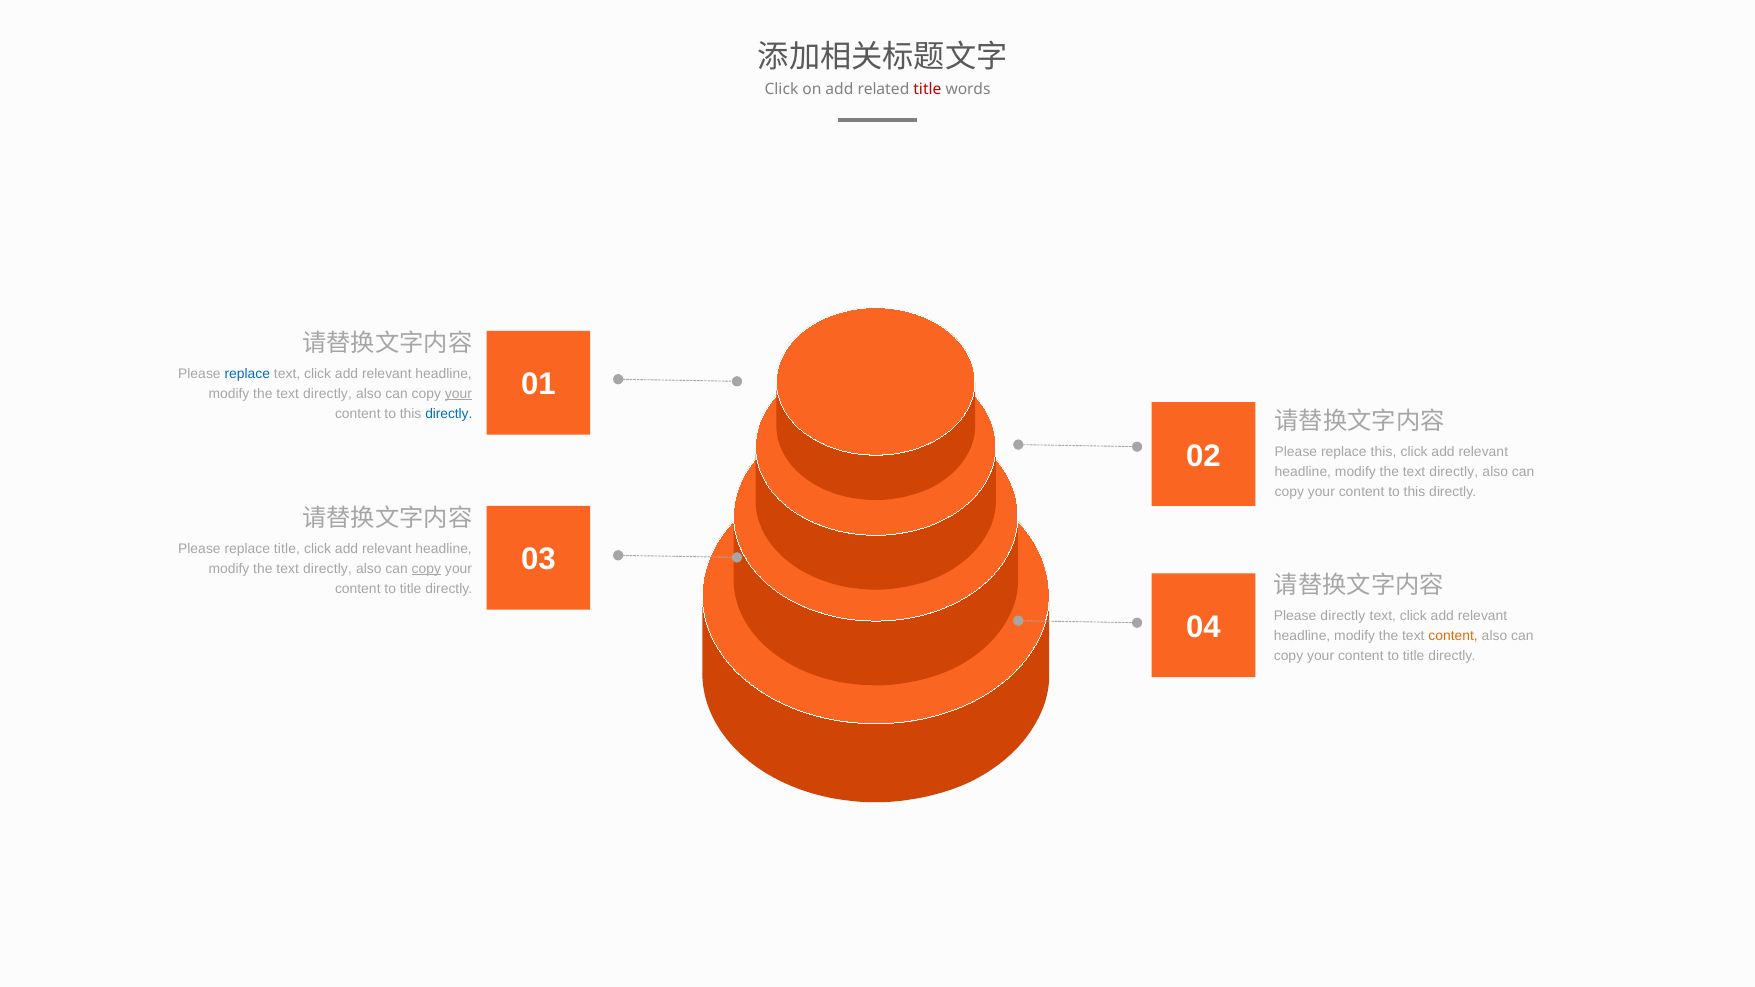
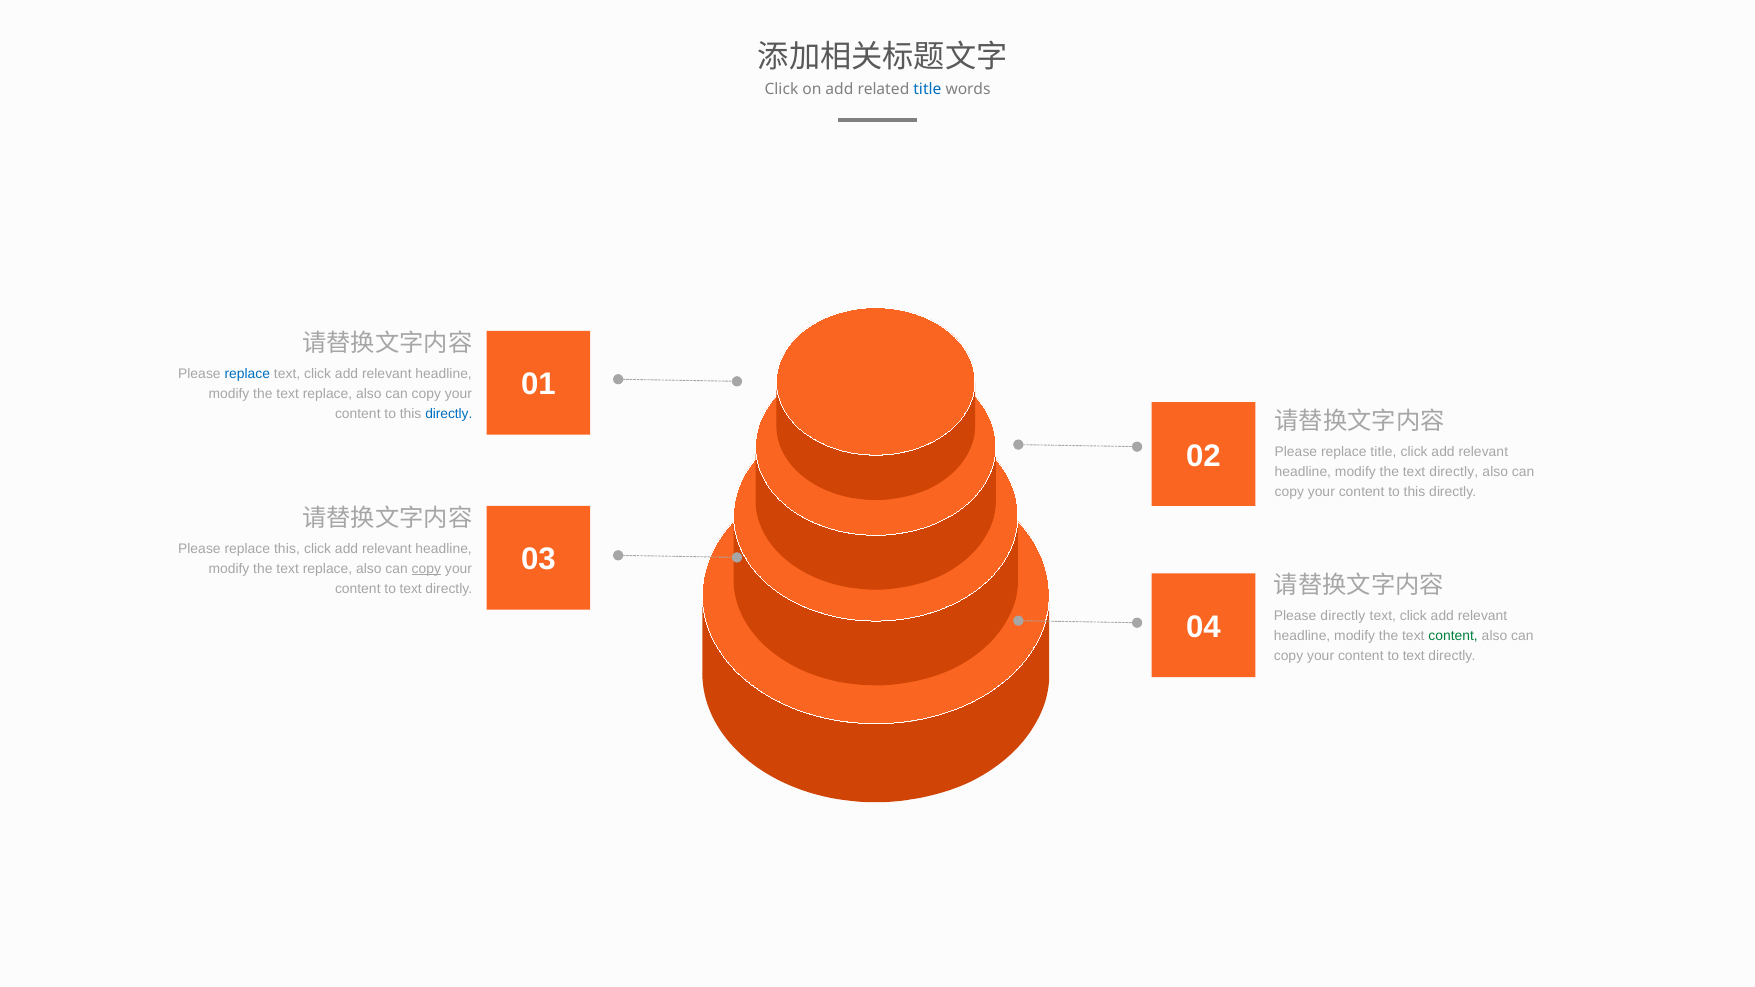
title colour: red -> blue (927, 90)
directly: directly -> replace (328, 394)
your underline: present -> none (458, 394)
replace this: this -> title (1383, 452)
replace title: title -> this (287, 549)
directly: directly -> replace (328, 569)
title: title -> text (411, 589)
content colour: orange -> green (1453, 636)
title: title -> text (1414, 656)
